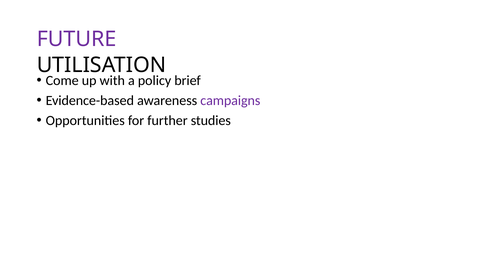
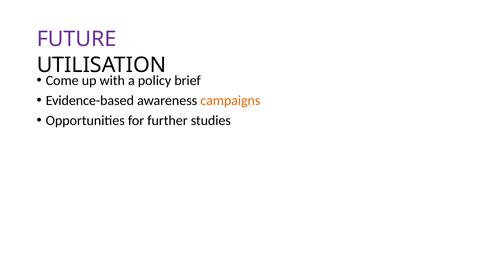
campaigns colour: purple -> orange (230, 101)
